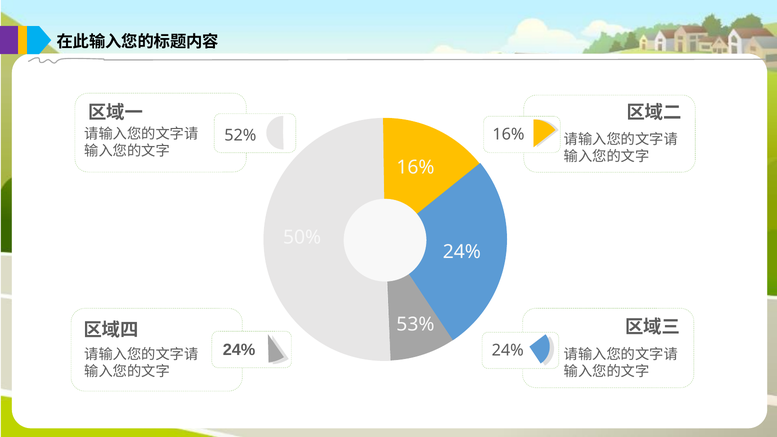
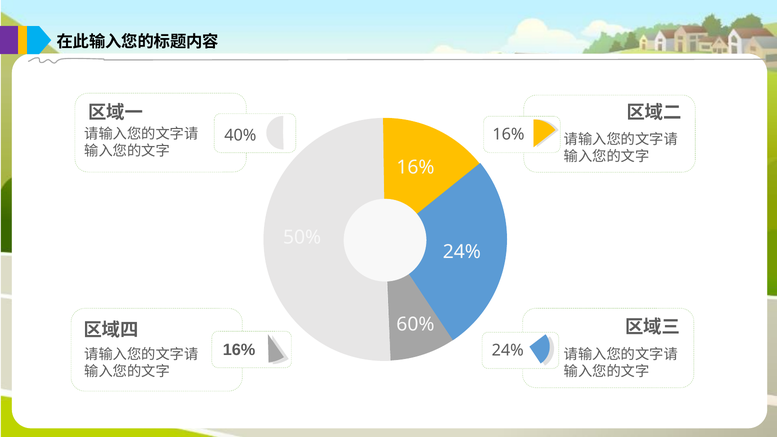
52%: 52% -> 40% (240, 136)
53%: 53% -> 60% (415, 324)
24%: 24% -> 16% (239, 350)
